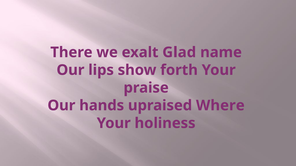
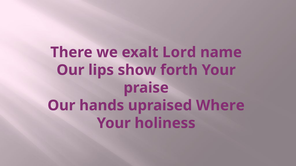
Glad: Glad -> Lord (179, 52)
